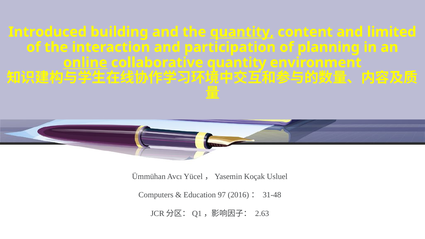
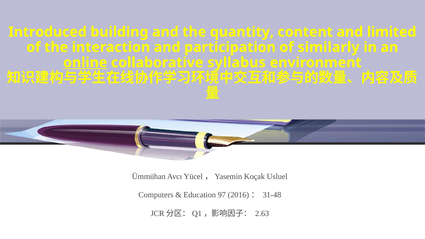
quantity underline: present -> none (242, 32)
planning: planning -> similarly (329, 47)
collaborative quantity: quantity -> syllabus (237, 63)
